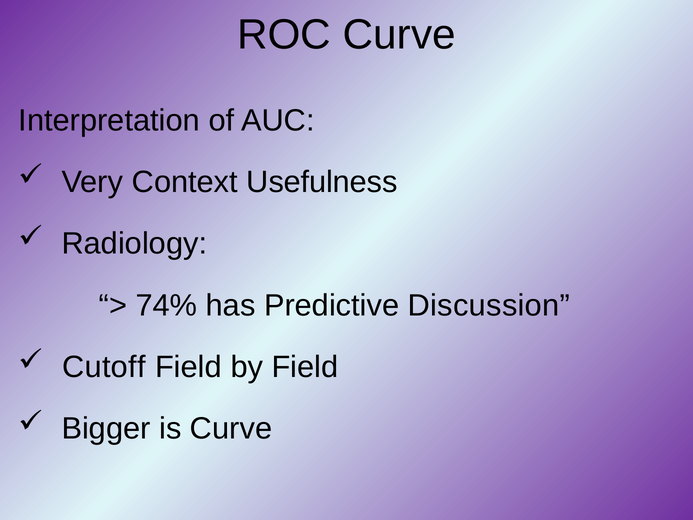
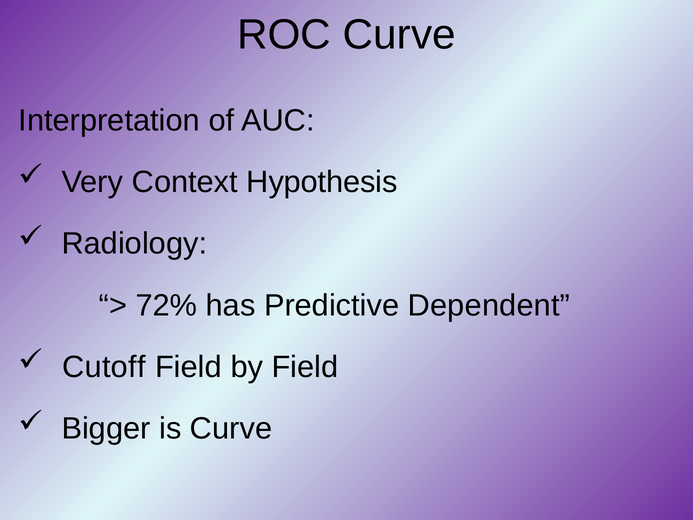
Usefulness: Usefulness -> Hypothesis (322, 182)
74%: 74% -> 72% (166, 305)
Discussion: Discussion -> Dependent (489, 305)
